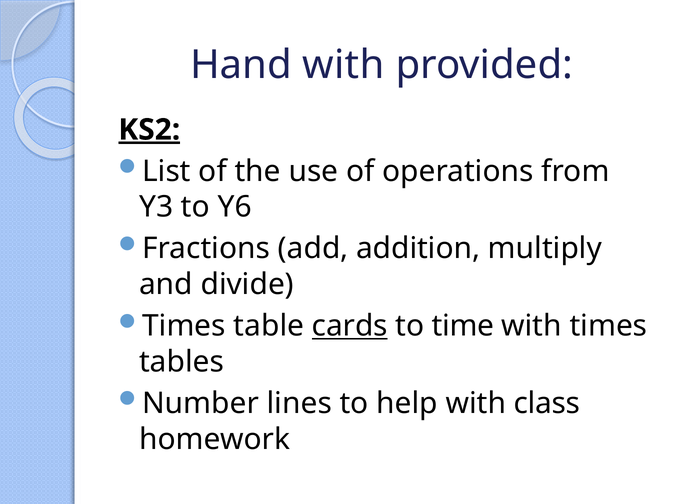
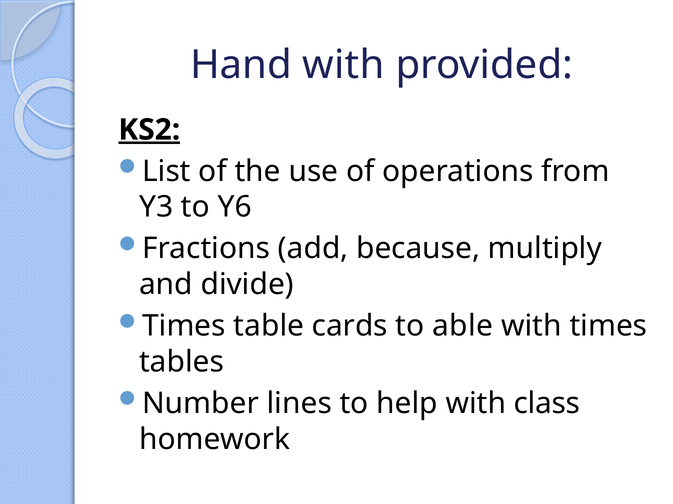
addition: addition -> because (418, 249)
cards underline: present -> none (350, 326)
time: time -> able (463, 326)
